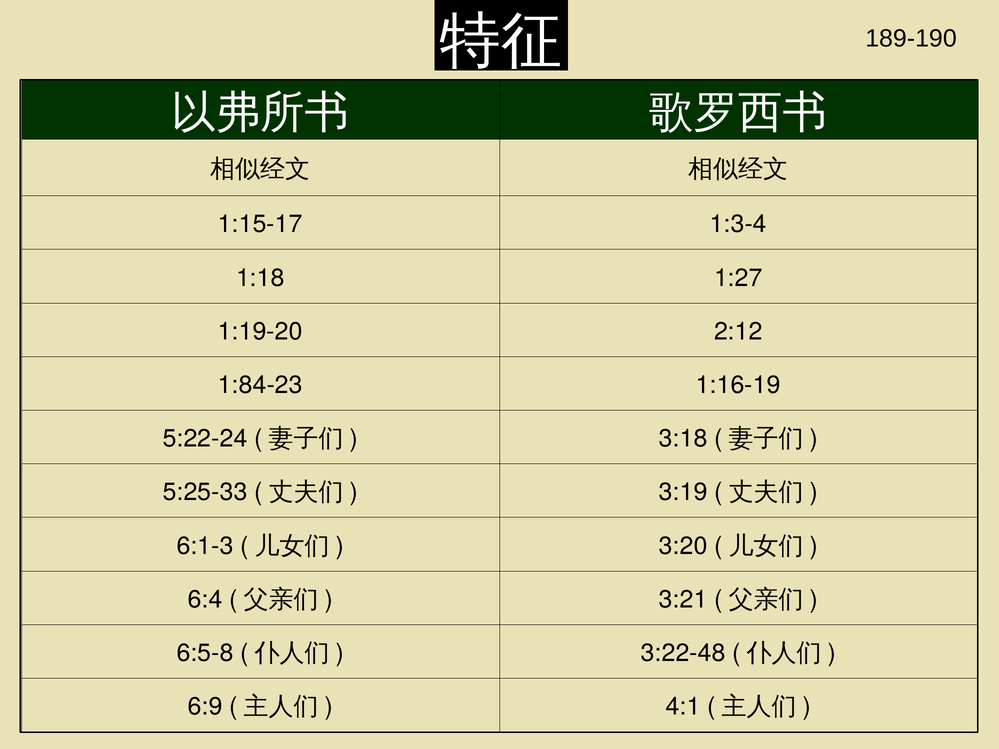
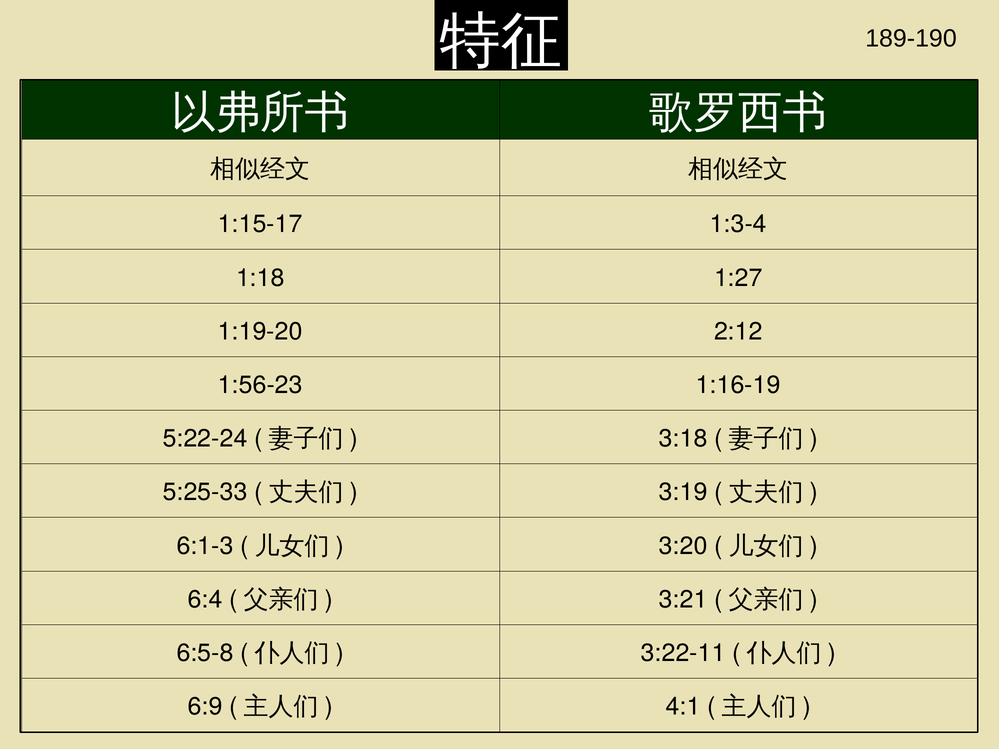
1:84-23: 1:84-23 -> 1:56-23 (260, 385)
3:22-48: 3:22-48 -> 3:22-11 (683, 653)
